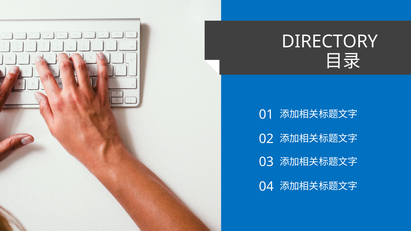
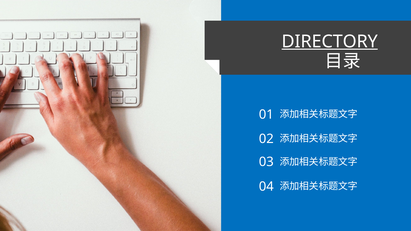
DIRECTORY underline: none -> present (330, 42)
